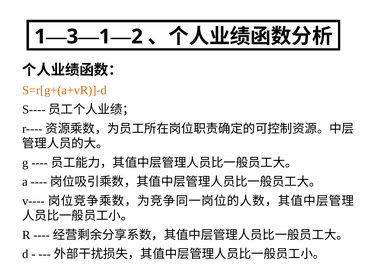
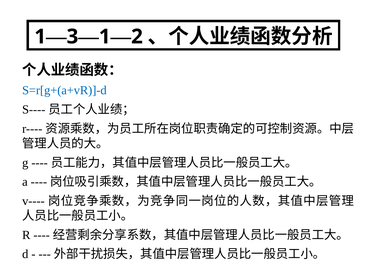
S=r[g+(a+vR)]-d colour: orange -> blue (64, 90)
